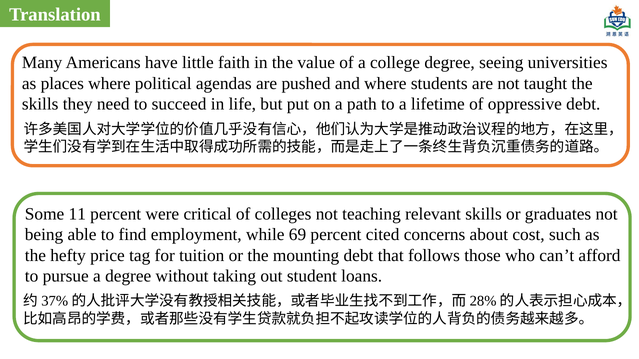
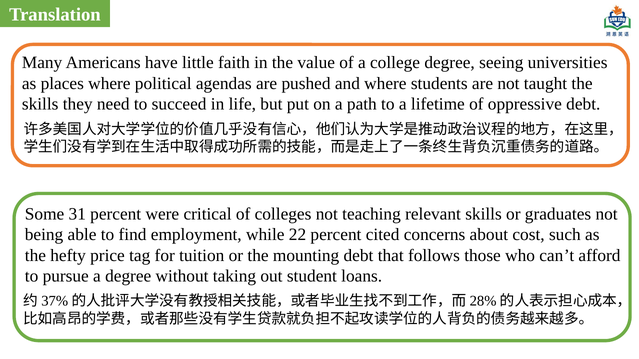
11: 11 -> 31 (77, 214)
69: 69 -> 22 (298, 235)
